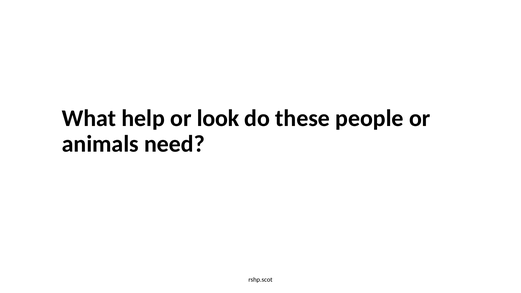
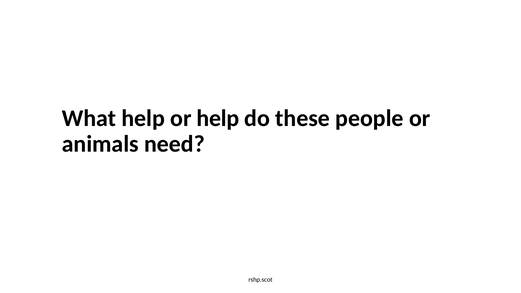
or look: look -> help (218, 118)
